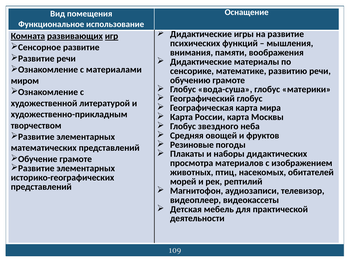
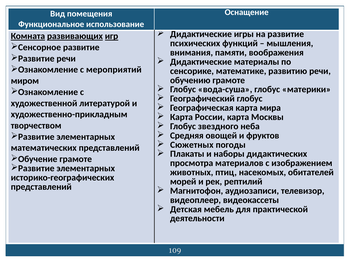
материалами: материалами -> мероприятий (114, 70)
Резиновые: Резиновые -> Сюжетных (192, 145)
